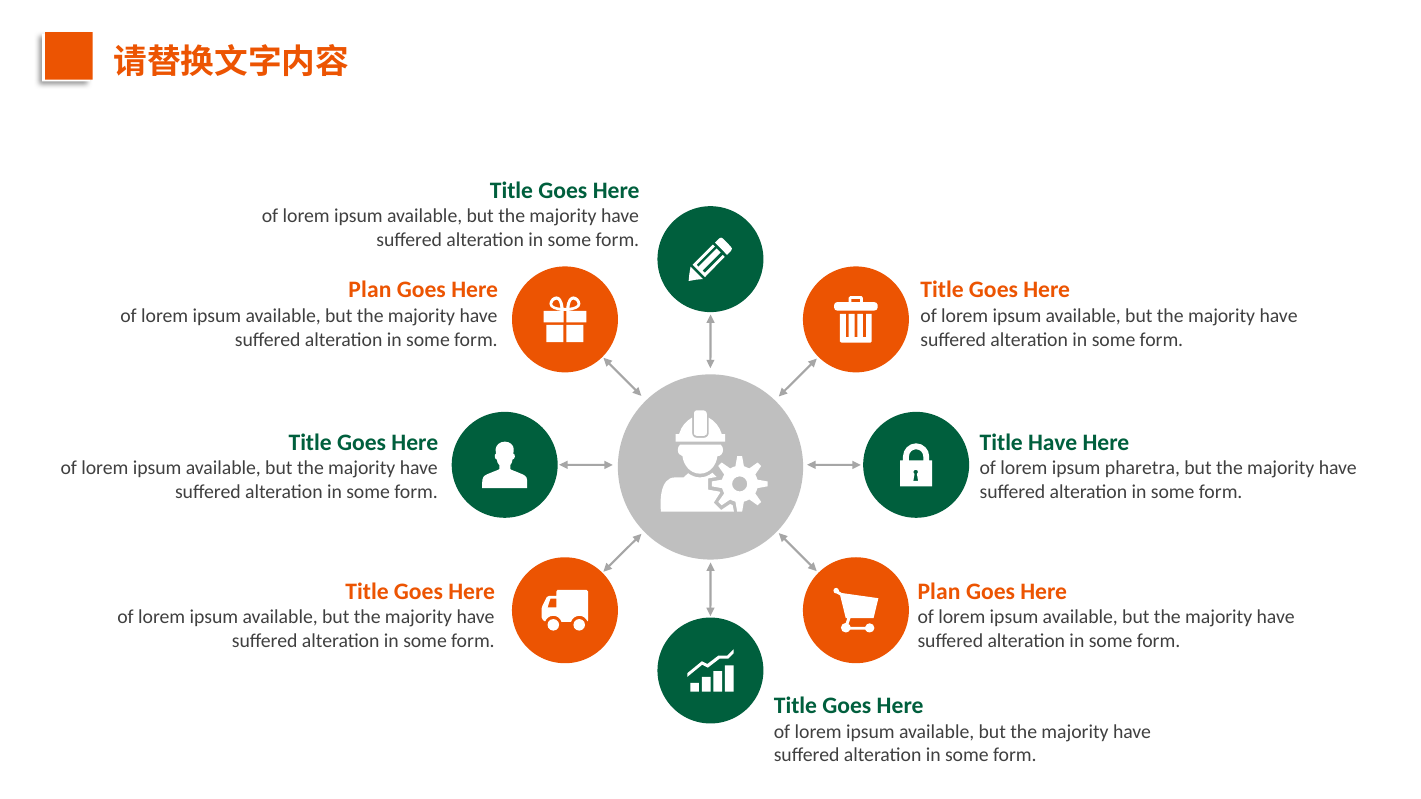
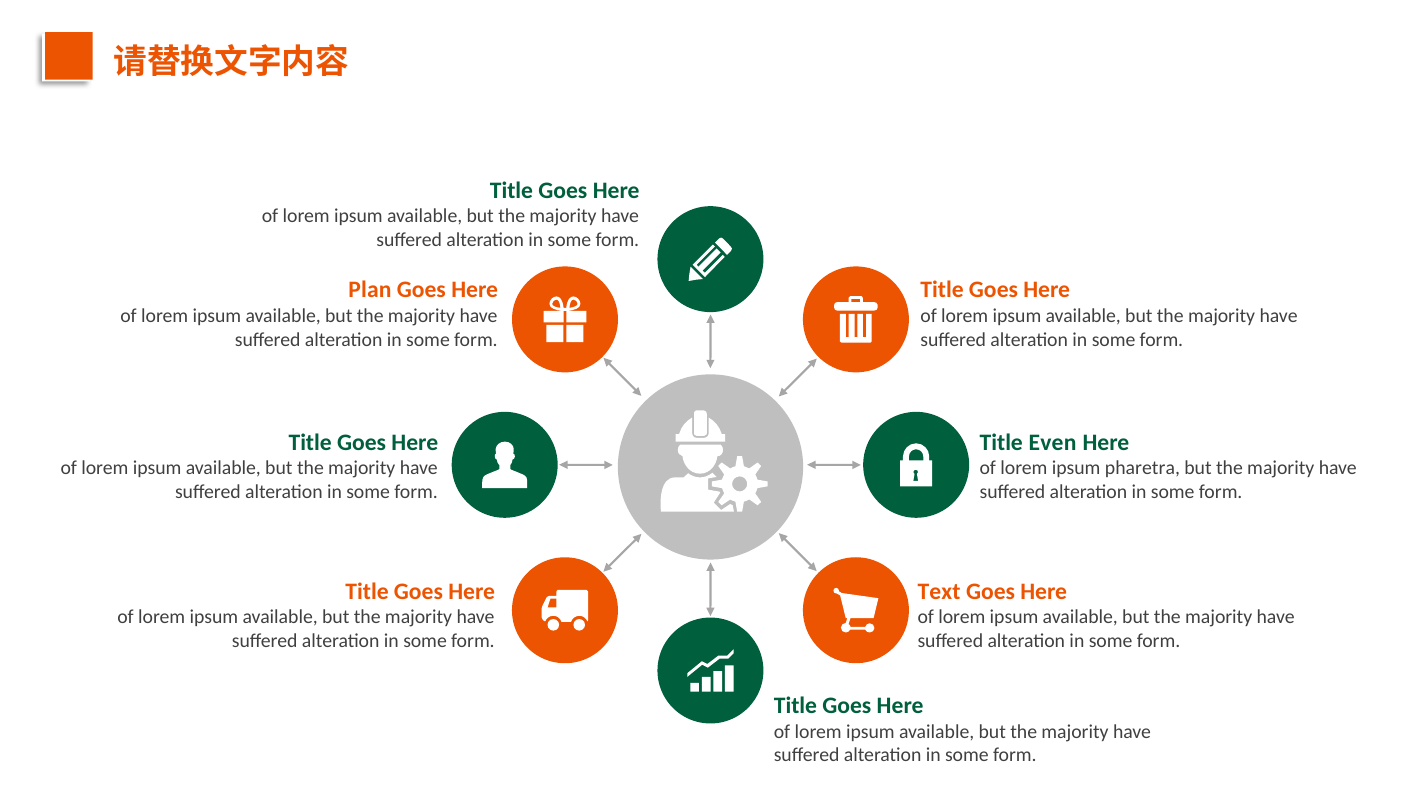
Title Have: Have -> Even (1053, 443)
Plan: Plan -> Text (939, 592)
